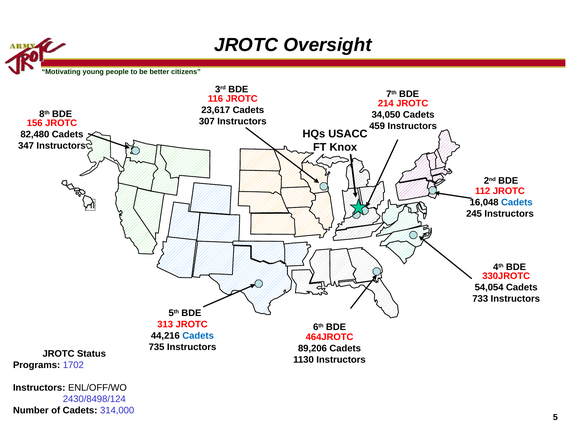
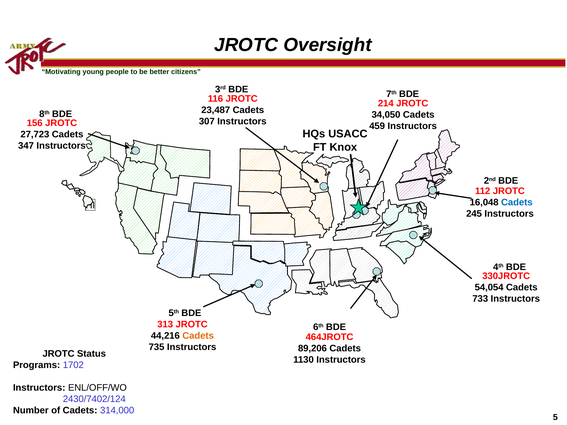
23,617: 23,617 -> 23,487 (216, 110)
82,480: 82,480 -> 27,723 (35, 134)
Cadets colour: blue -> orange (198, 336)
2430/8498/124: 2430/8498/124 -> 2430/7402/124 (94, 399)
